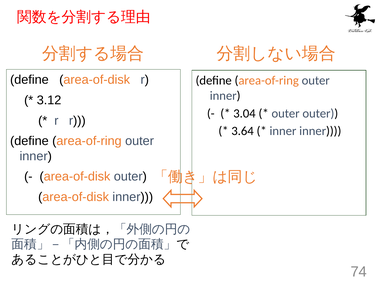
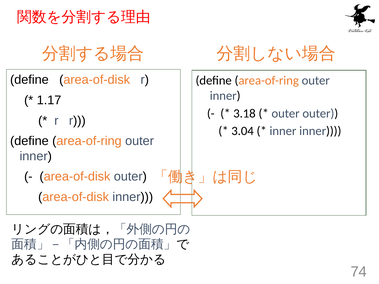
3.12: 3.12 -> 1.17 (49, 100)
3.04: 3.04 -> 3.18 (244, 113)
3.64: 3.64 -> 3.04 (243, 131)
